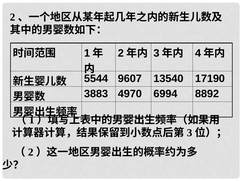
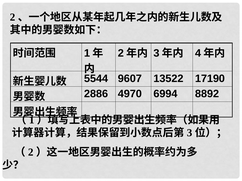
13540: 13540 -> 13522 (168, 79)
3883: 3883 -> 2886 (96, 94)
